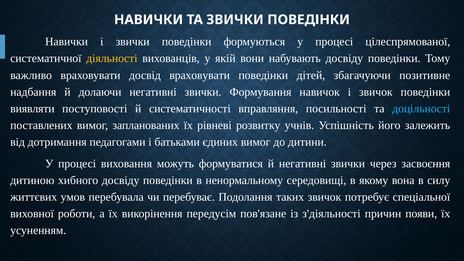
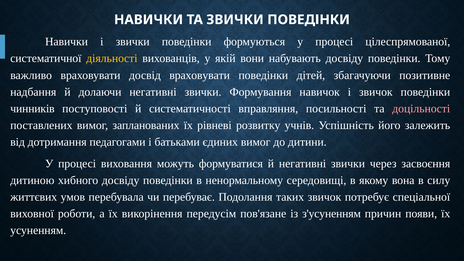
виявляти: виявляти -> чинників (32, 109)
доцільності colour: light blue -> pink (421, 109)
з'діяльності: з'діяльності -> з'усуненням (332, 214)
